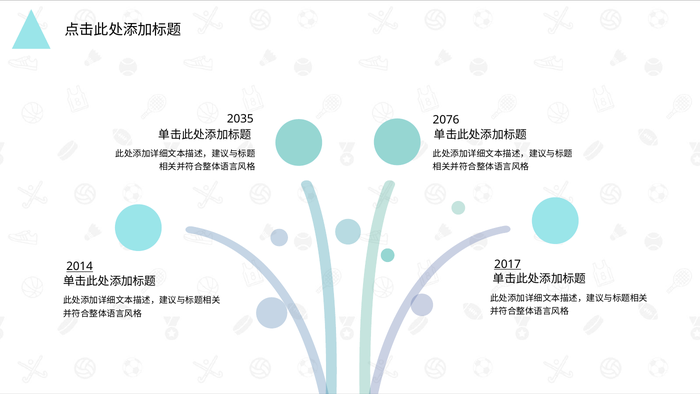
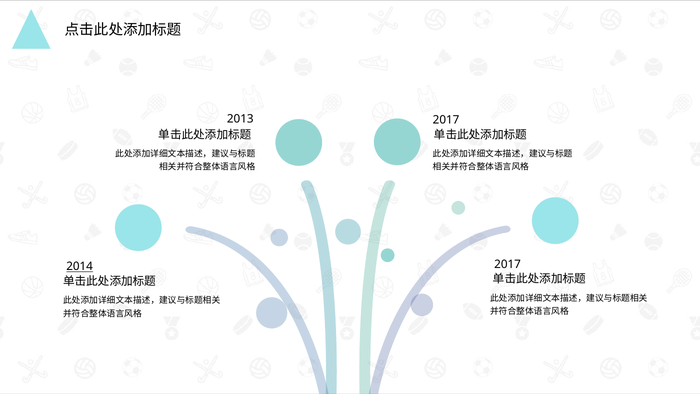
2035: 2035 -> 2013 (240, 119)
2076: 2076 -> 2017 (446, 120)
2017 underline: present -> none (508, 264)
